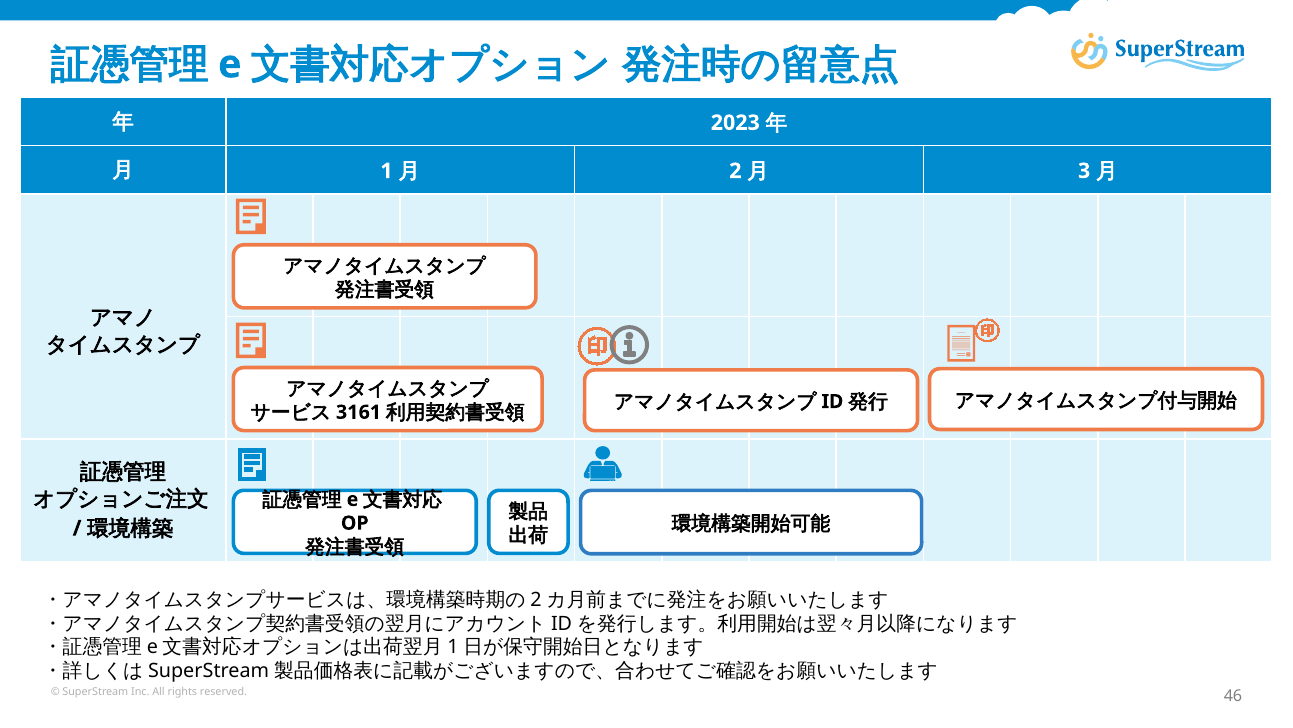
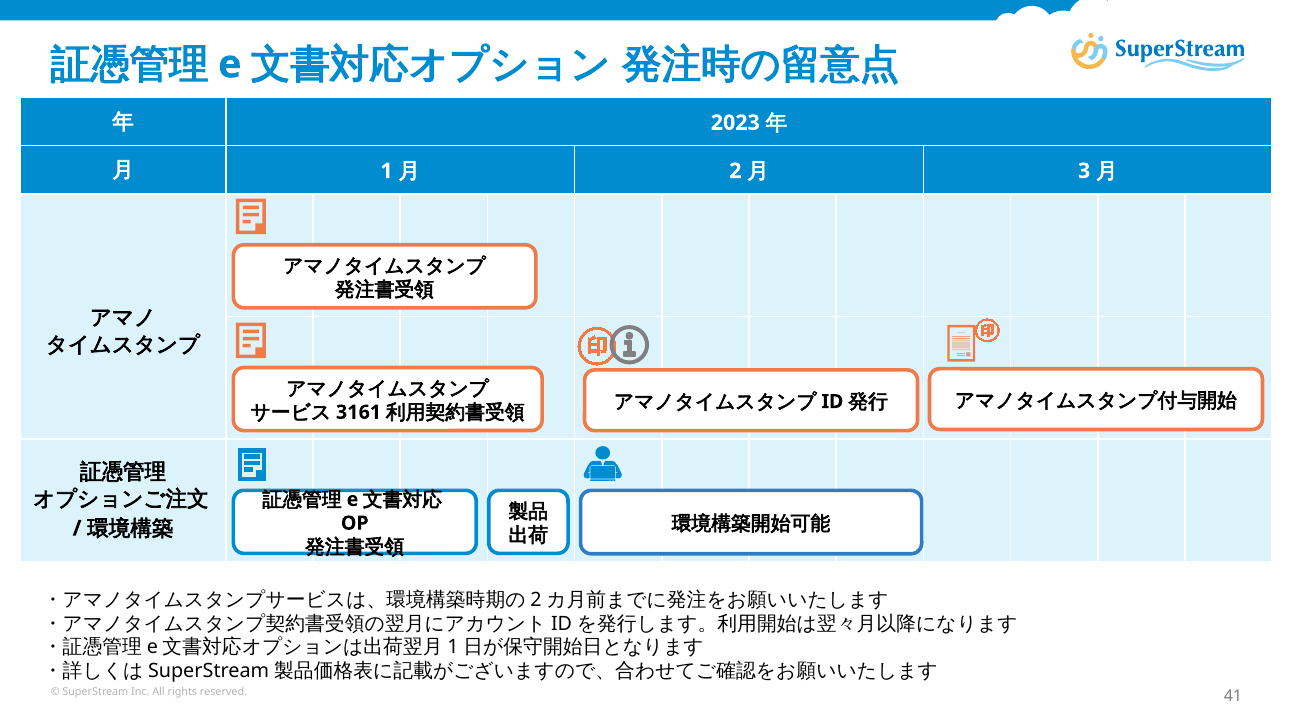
46: 46 -> 41 (1233, 695)
